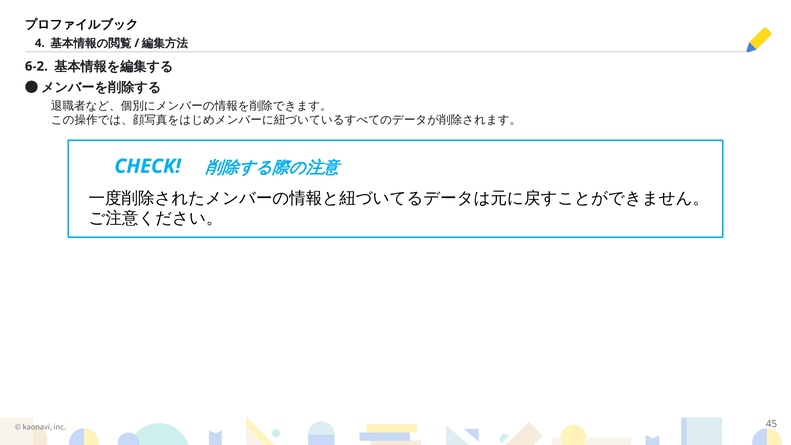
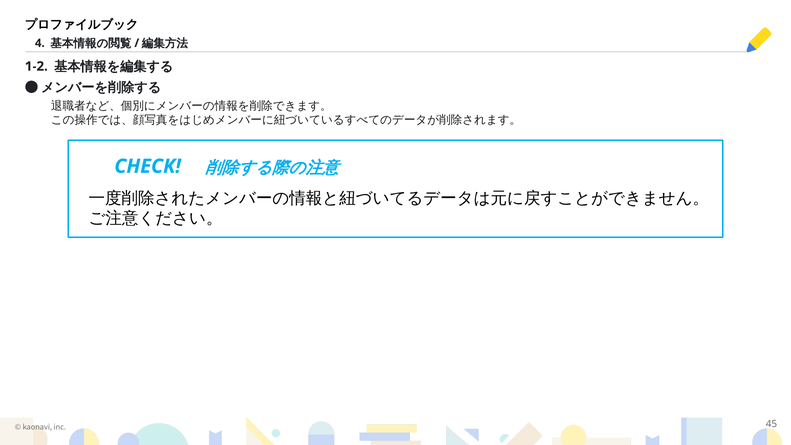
6-2: 6-2 -> 1-2 (36, 66)
